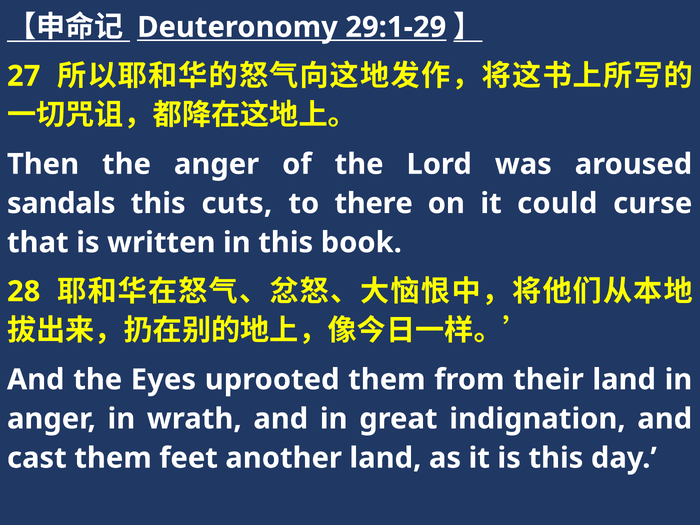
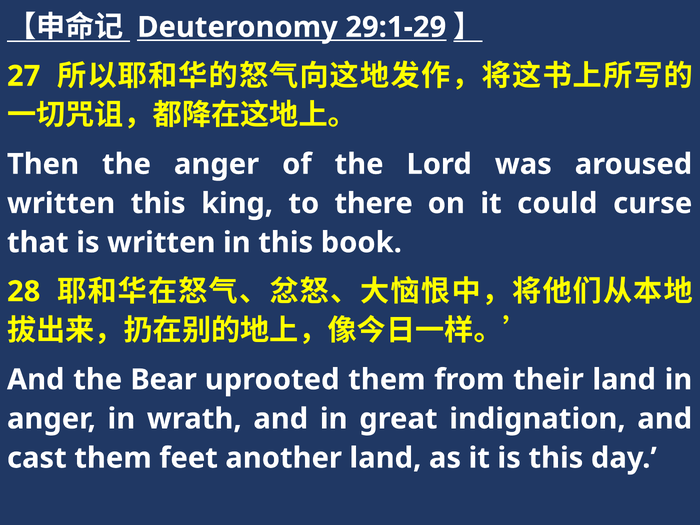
sandals: sandals -> written (61, 203)
cuts: cuts -> king (237, 203)
Eyes: Eyes -> Bear (164, 380)
